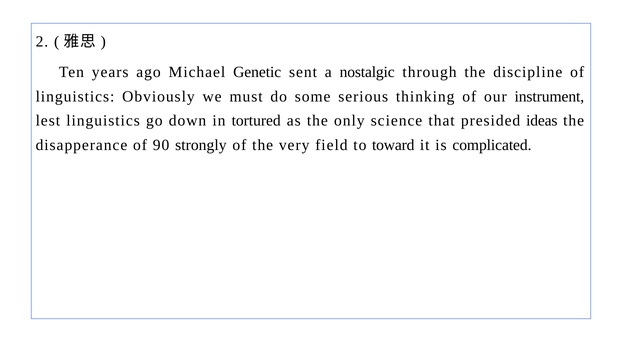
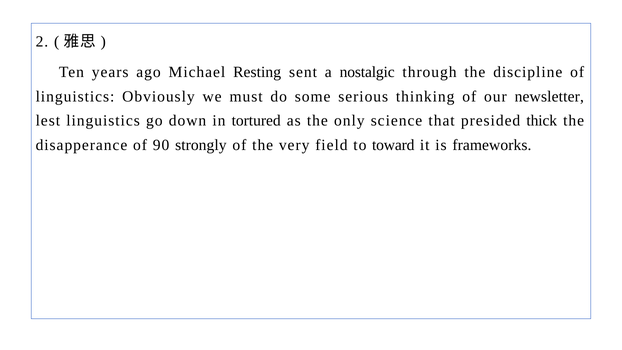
Genetic: Genetic -> Resting (257, 72)
instrument: instrument -> newsletter (549, 96)
ideas: ideas -> thick (542, 121)
complicated: complicated -> frameworks (492, 145)
